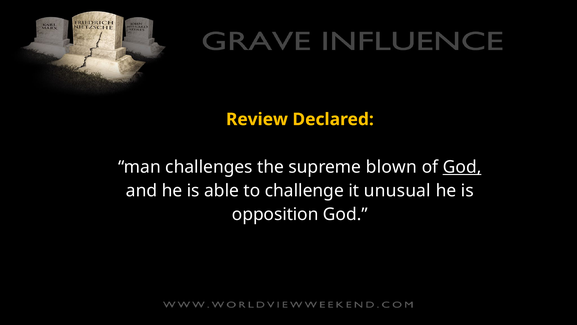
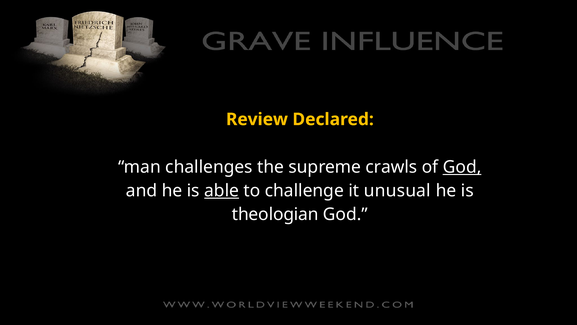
blown: blown -> crawls (391, 167)
able underline: none -> present (222, 190)
opposition: opposition -> theologian (275, 214)
